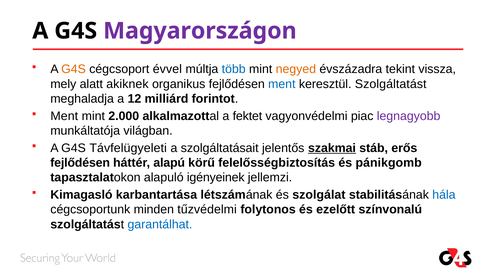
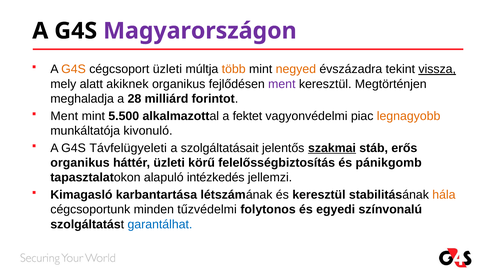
cégcsoport évvel: évvel -> üzleti (167, 69)
több colour: blue -> orange (234, 69)
vissza underline: none -> present (437, 69)
ment colour: blue -> purple (282, 84)
keresztül Szolgáltatást: Szolgáltatást -> Megtörténjen (391, 84)
12: 12 -> 28 (134, 99)
2.000: 2.000 -> 5.500 (124, 116)
legnagyobb colour: purple -> orange (409, 116)
világban: világban -> kivonuló (148, 131)
fejlődésen: fejlődésen -> organikus (80, 163)
háttér alapú: alapú -> üzleti (169, 163)
igényeinek: igényeinek -> intézkedés (216, 177)
és szolgálat: szolgálat -> keresztül (319, 195)
hála colour: blue -> orange (444, 195)
ezelőtt: ezelőtt -> egyedi (336, 209)
